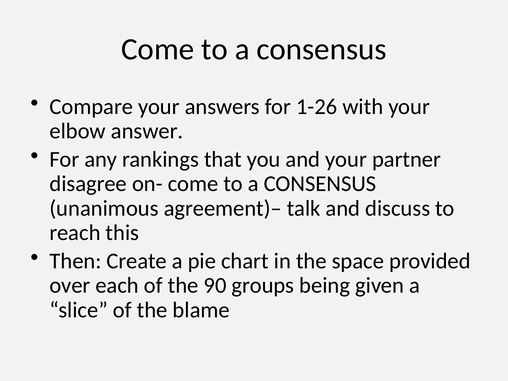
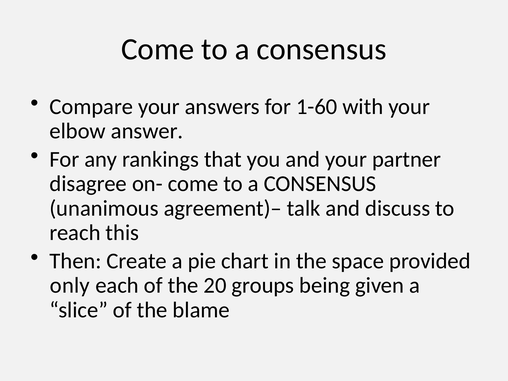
1-26: 1-26 -> 1-60 (317, 107)
over: over -> only (70, 285)
90: 90 -> 20 (215, 285)
